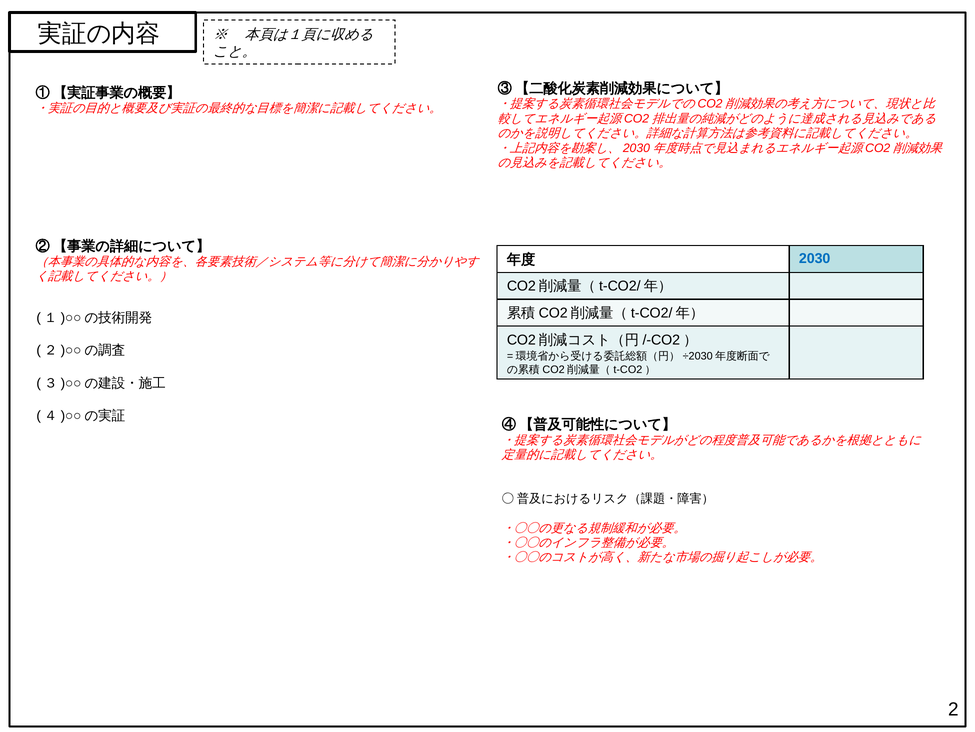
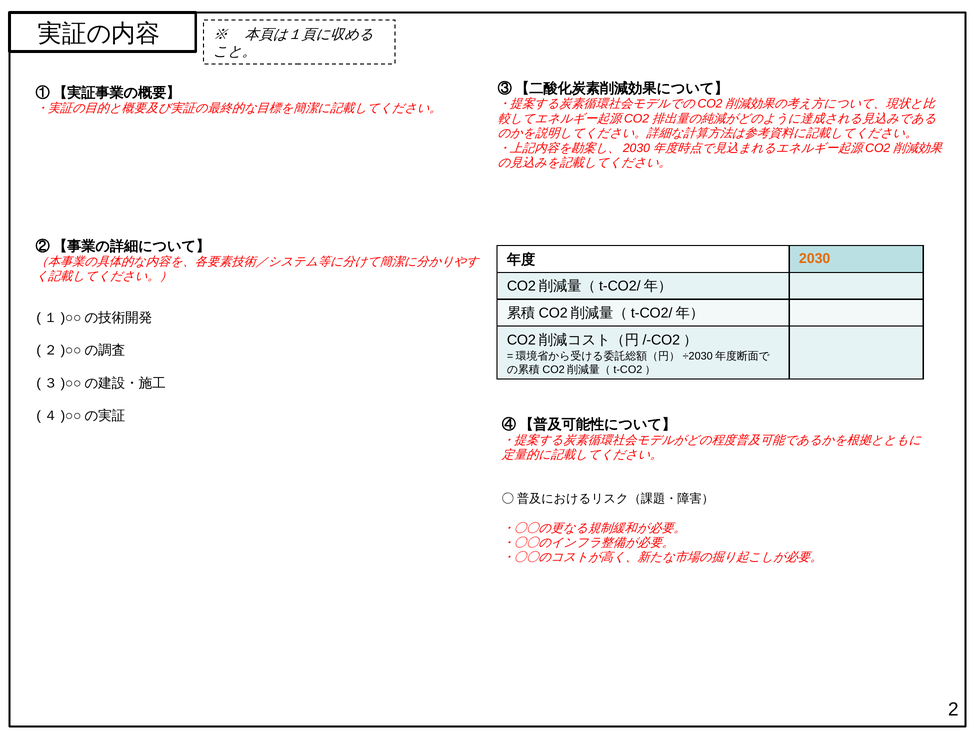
2030 colour: blue -> orange (815, 258)
